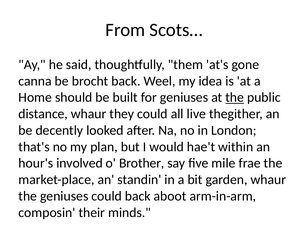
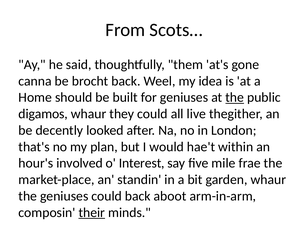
distance: distance -> digamos (43, 114)
Brother: Brother -> Interest (142, 163)
their underline: none -> present (92, 212)
